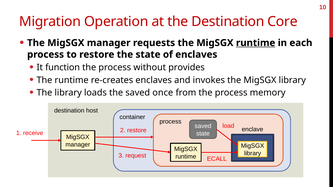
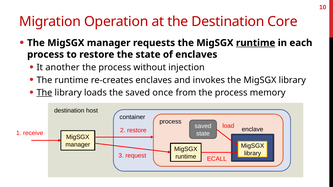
function: function -> another (63, 68)
provides: provides -> injection (187, 68)
The underline: none -> present (44, 93)
